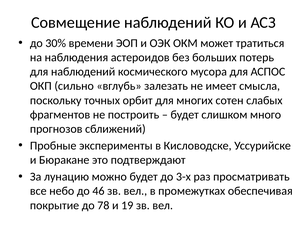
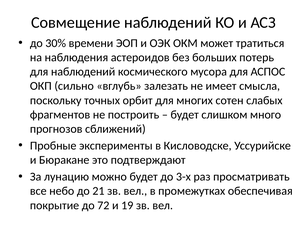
46: 46 -> 21 (98, 191)
78: 78 -> 72 (103, 206)
